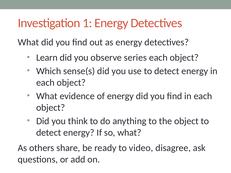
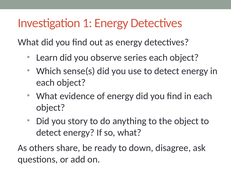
think: think -> story (78, 121)
video: video -> down (141, 148)
